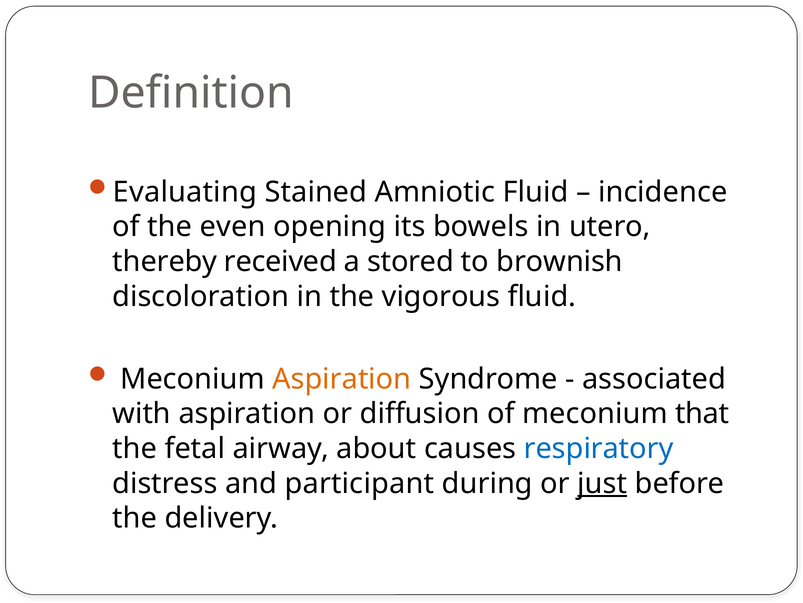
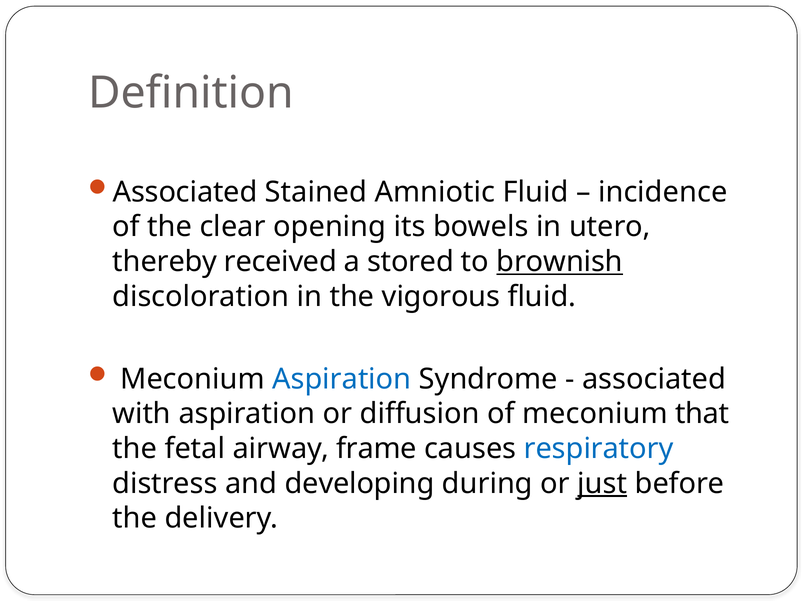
Evaluating: Evaluating -> Associated (185, 192)
even: even -> clear (233, 227)
brownish underline: none -> present (560, 261)
Aspiration colour: orange -> blue (342, 379)
about: about -> frame (377, 448)
participant: participant -> developing (360, 483)
